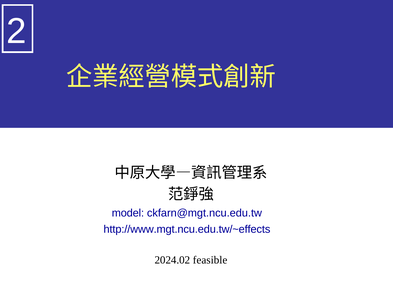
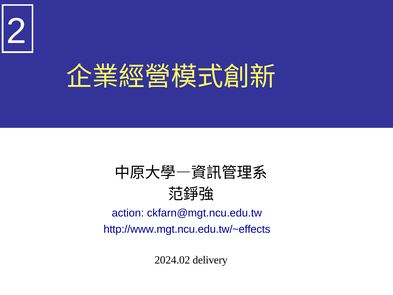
model: model -> action (128, 213)
feasible: feasible -> delivery (210, 260)
